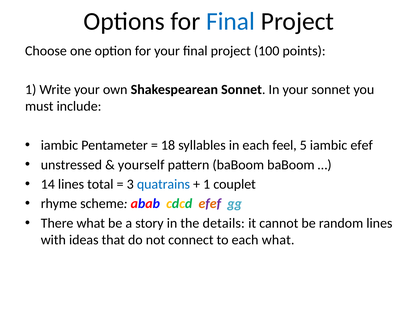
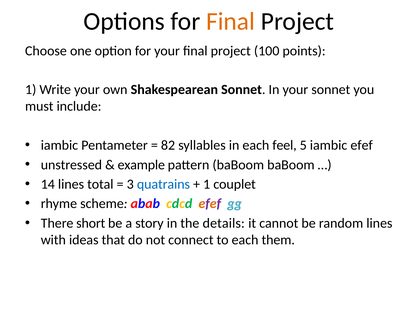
Final colour: blue -> orange (231, 21)
18: 18 -> 82 (168, 146)
yourself: yourself -> example (141, 165)
There what: what -> short (91, 224)
each what: what -> them (278, 240)
